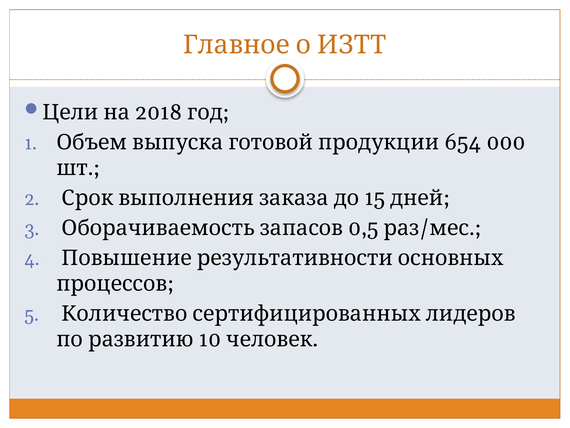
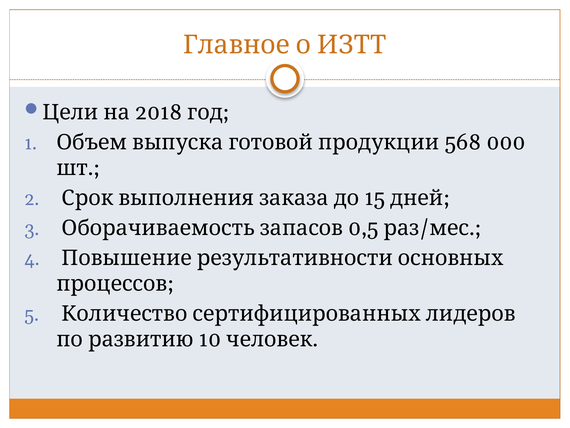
654: 654 -> 568 (463, 142)
